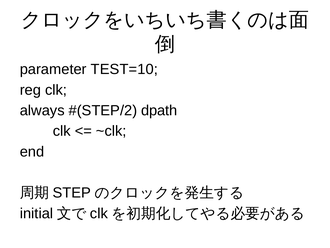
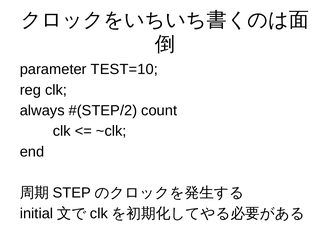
dpath: dpath -> count (159, 110)
